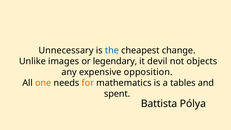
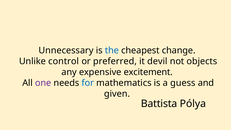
images: images -> control (64, 61)
legendary: legendary -> preferred (115, 61)
opposition: opposition -> excitement (148, 72)
one colour: orange -> purple (43, 83)
for colour: orange -> blue (88, 83)
tables: tables -> guess (183, 83)
spent: spent -> given (117, 94)
